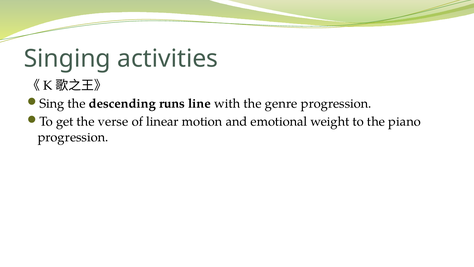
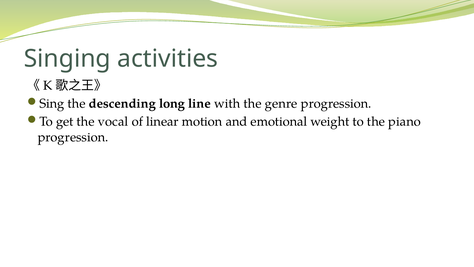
runs: runs -> long (172, 104)
verse: verse -> vocal (113, 122)
